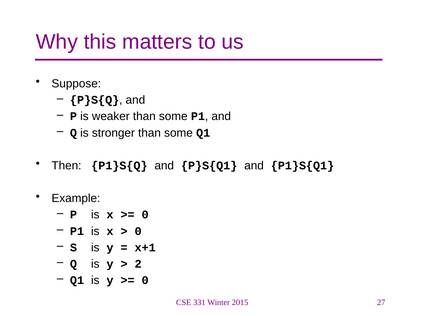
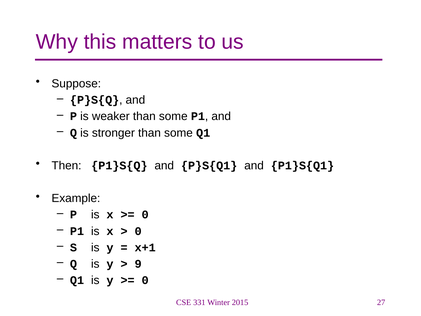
2: 2 -> 9 (138, 264)
